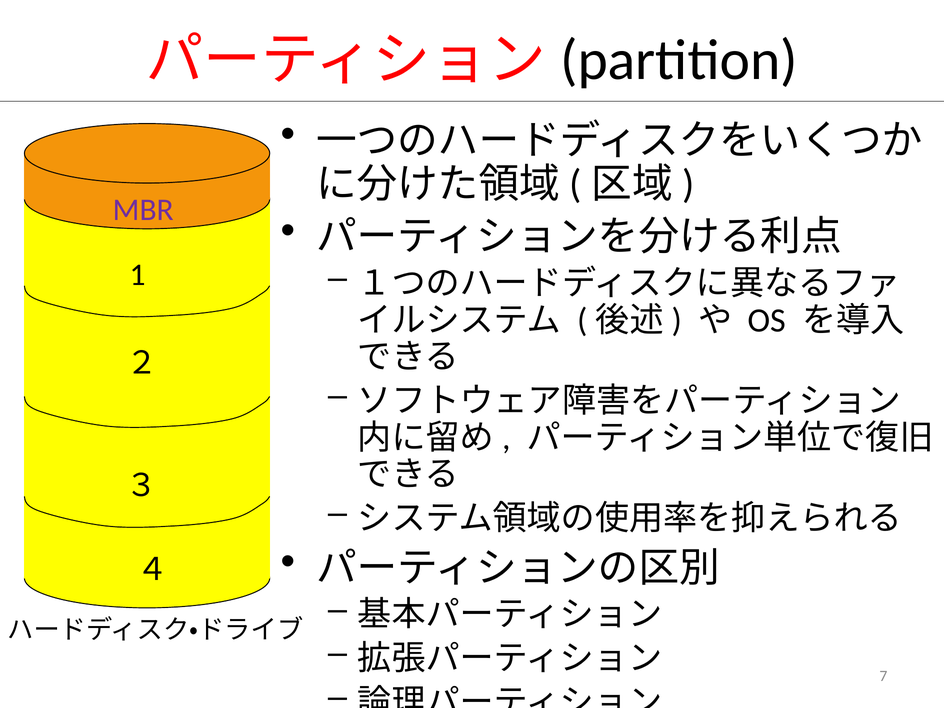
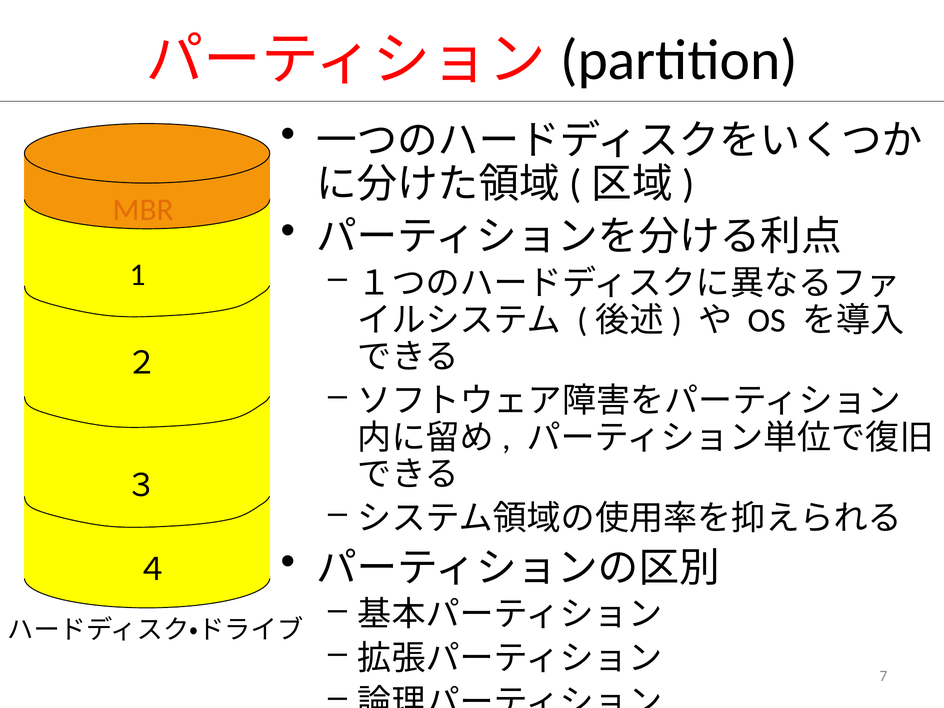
MBR colour: purple -> orange (143, 210)
